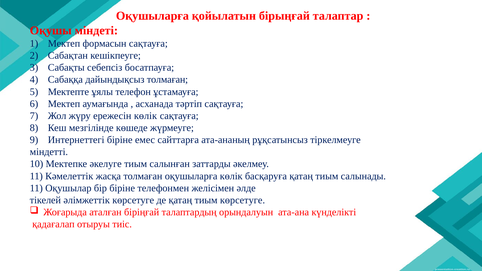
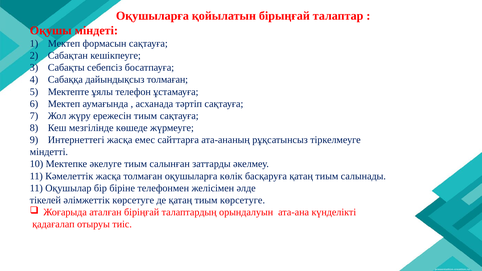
ережесін көлік: көлік -> тиым (146, 116)
Интернеттегі біріне: біріне -> жасқа (120, 140)
